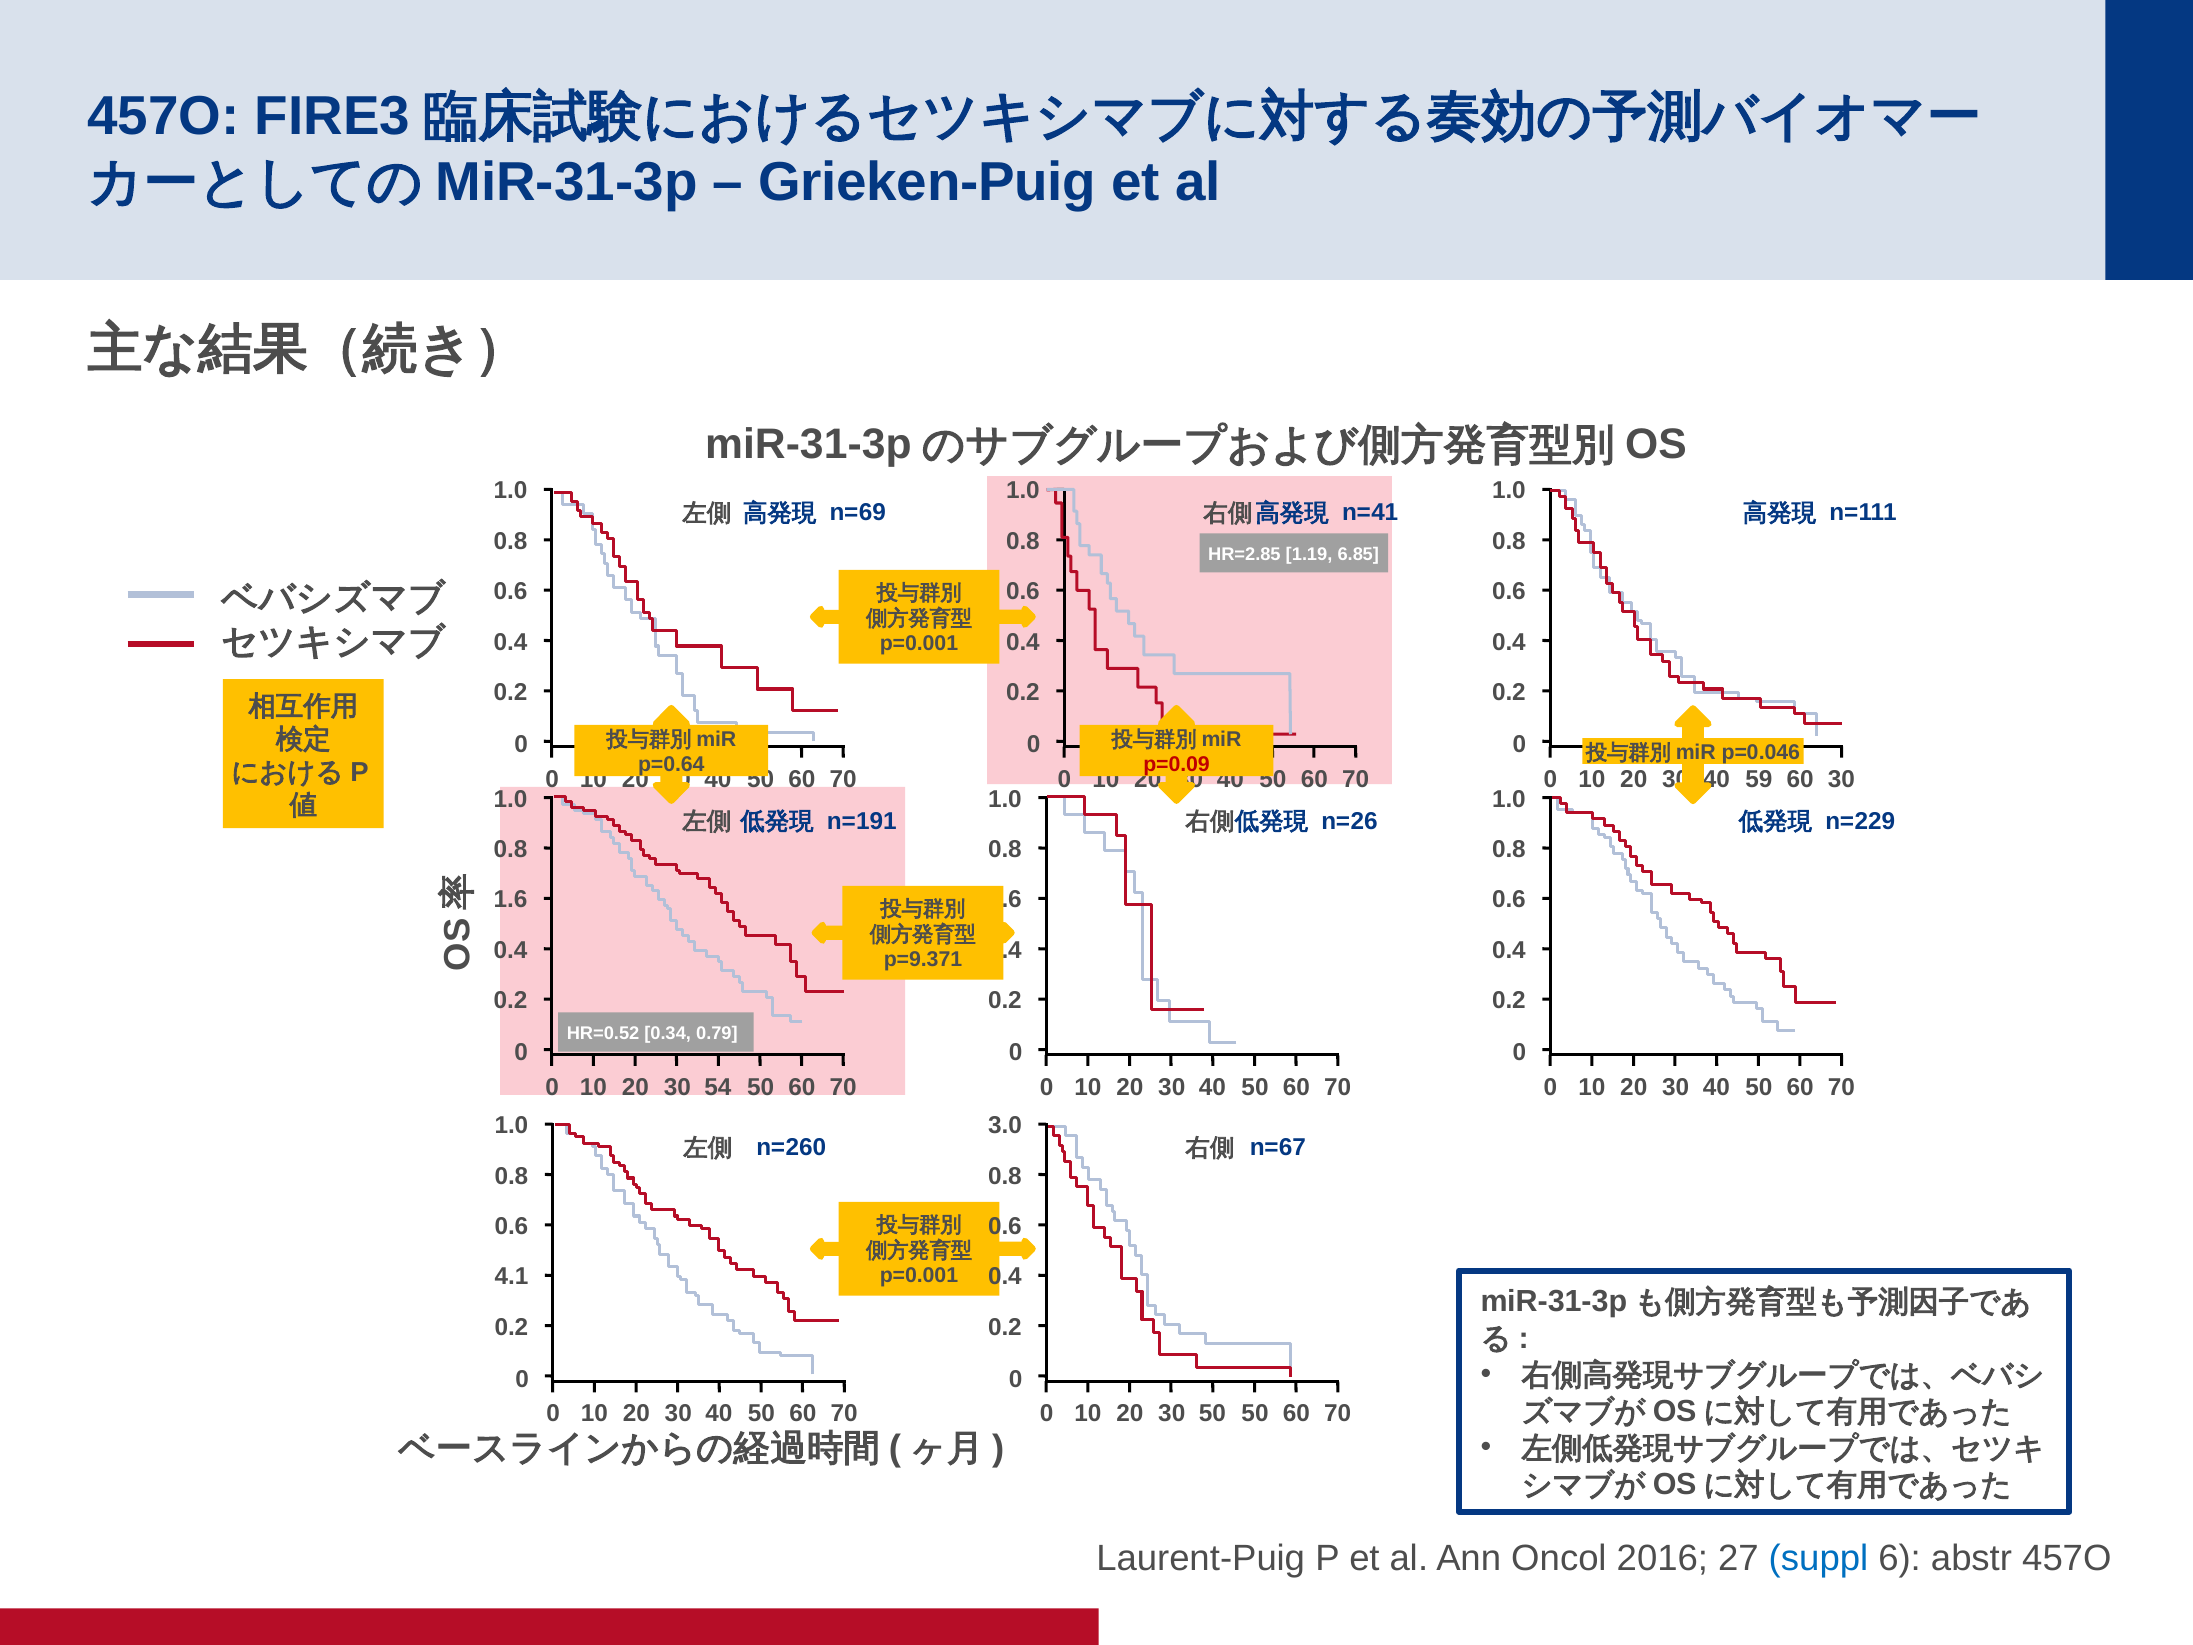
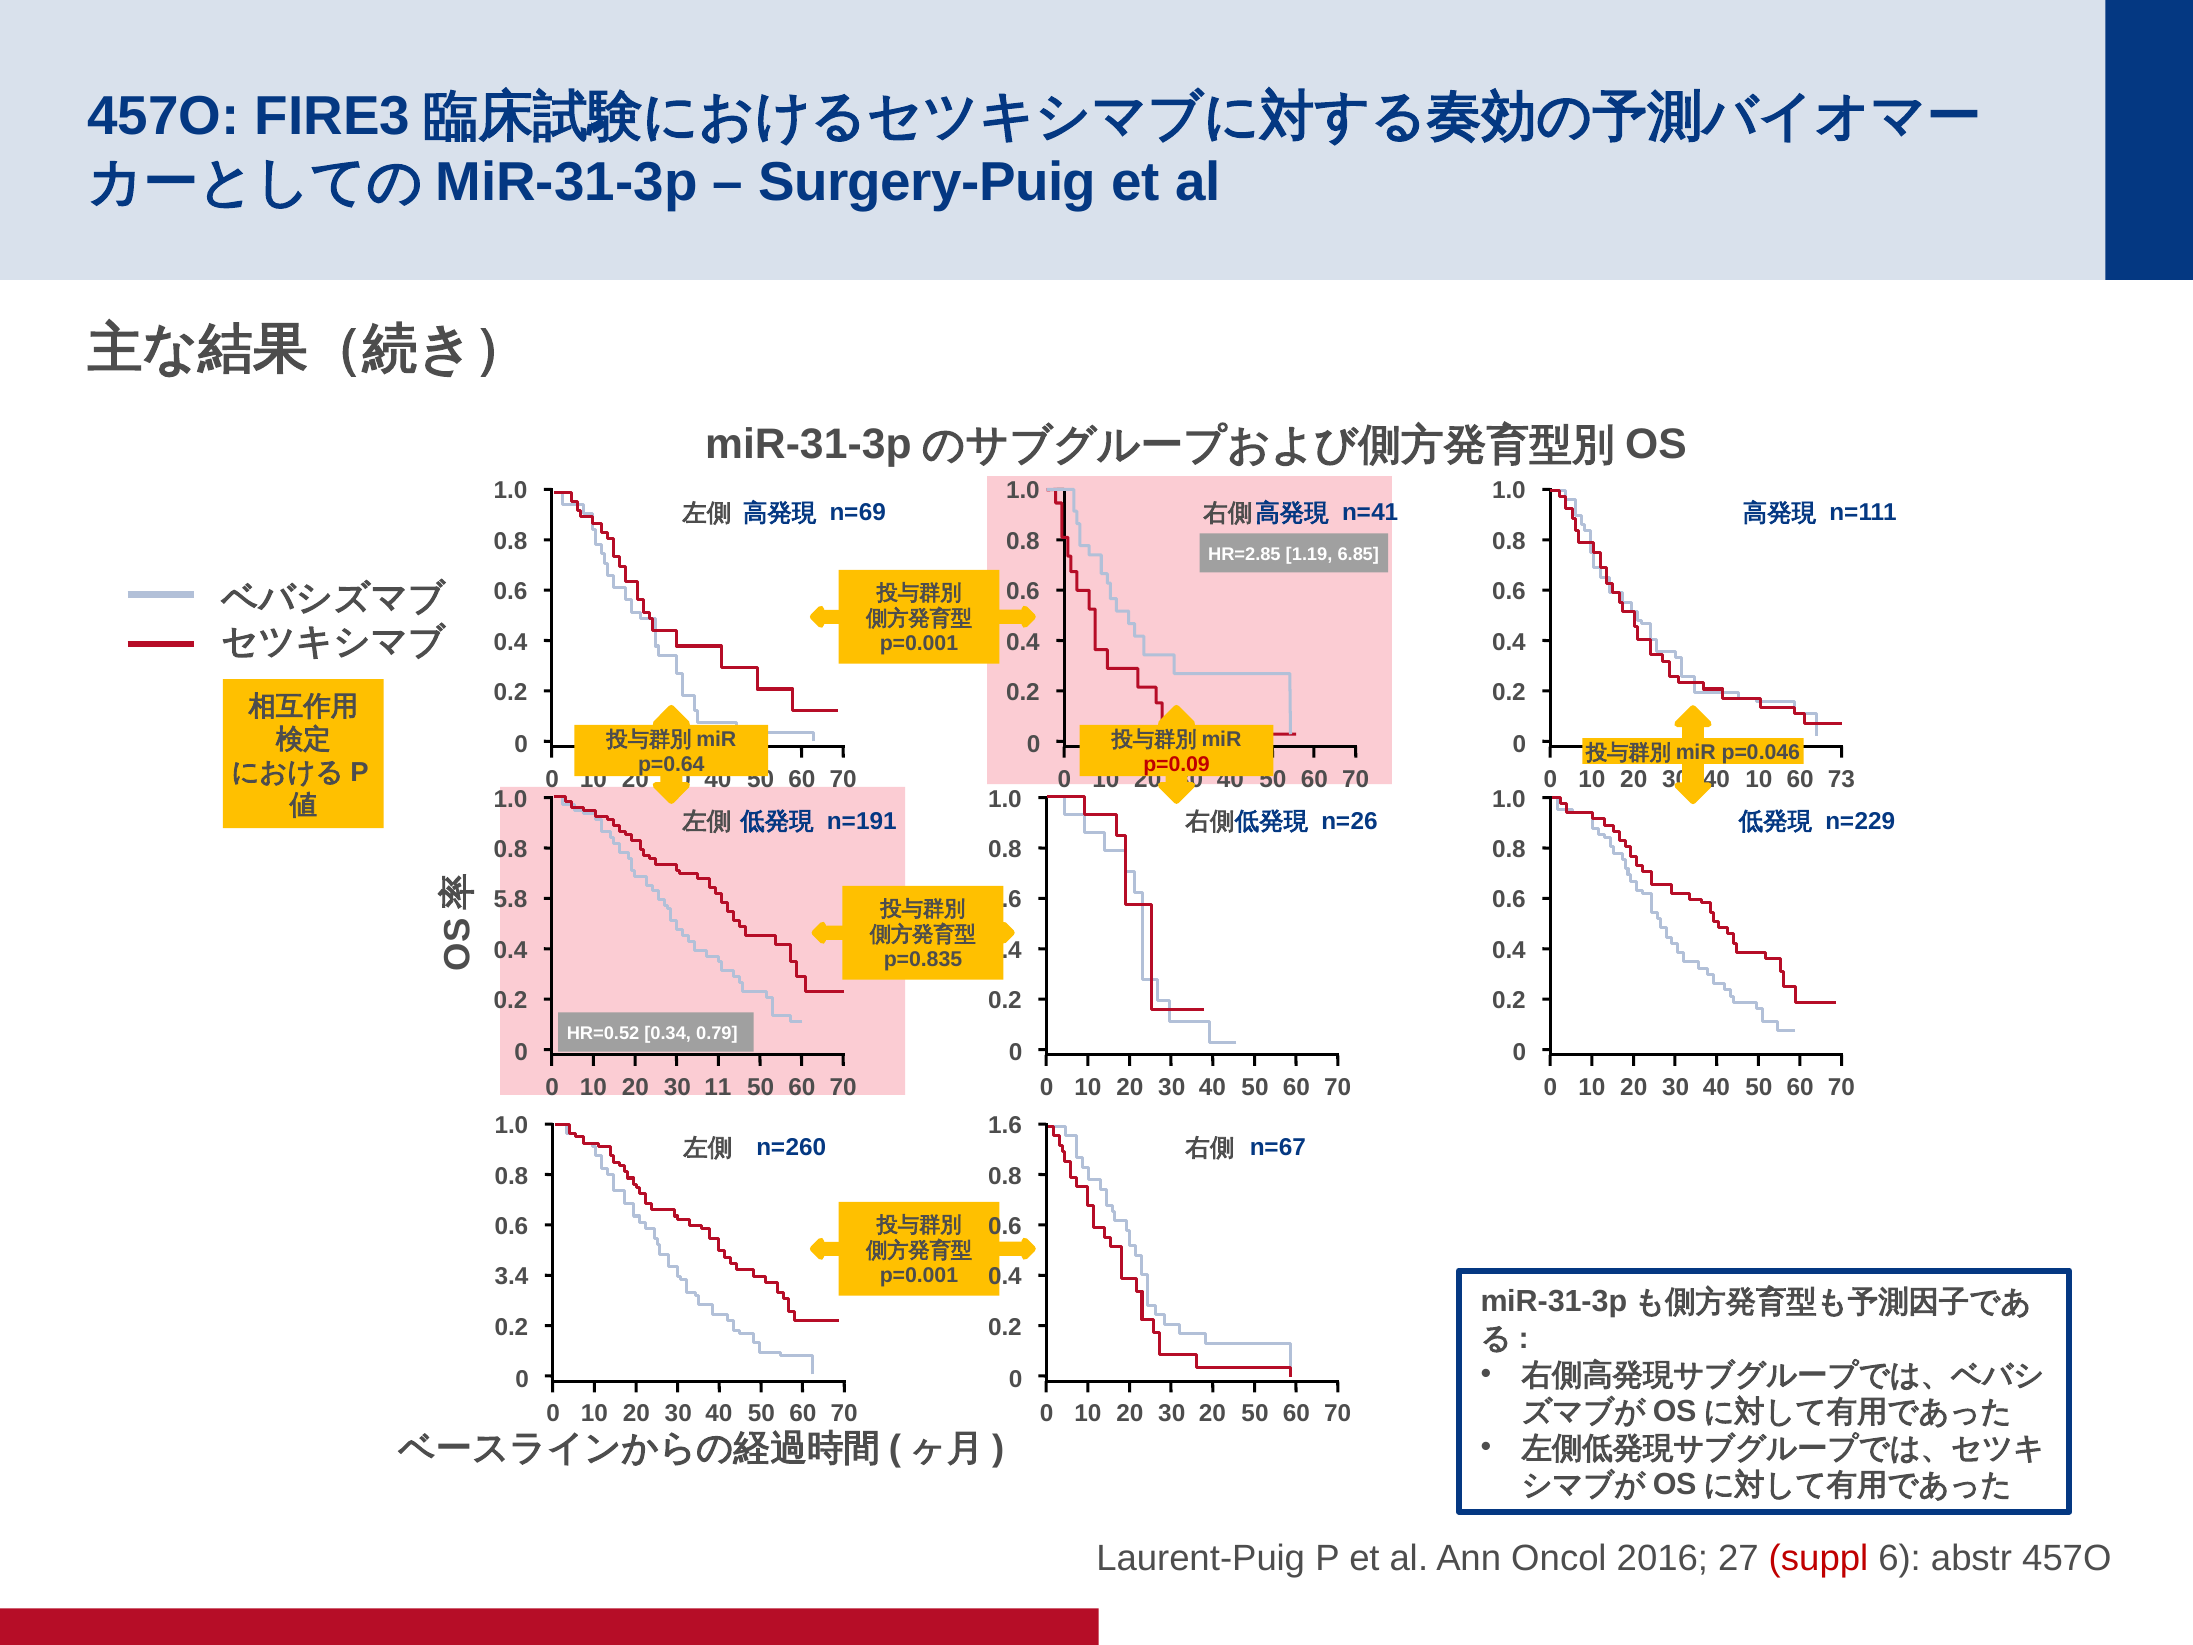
Grieken-Puig: Grieken-Puig -> Surgery-Puig (927, 182)
59: 59 -> 10 (1759, 779)
60 30: 30 -> 73 (1841, 779)
1.6: 1.6 -> 5.8 (511, 900)
p=9.371: p=9.371 -> p=0.835 (923, 960)
54: 54 -> 11 (718, 1087)
3.0: 3.0 -> 1.6 (1005, 1125)
4.1: 4.1 -> 3.4 (511, 1277)
30 50: 50 -> 20 (1212, 1414)
suppl colour: blue -> red (1819, 1559)
